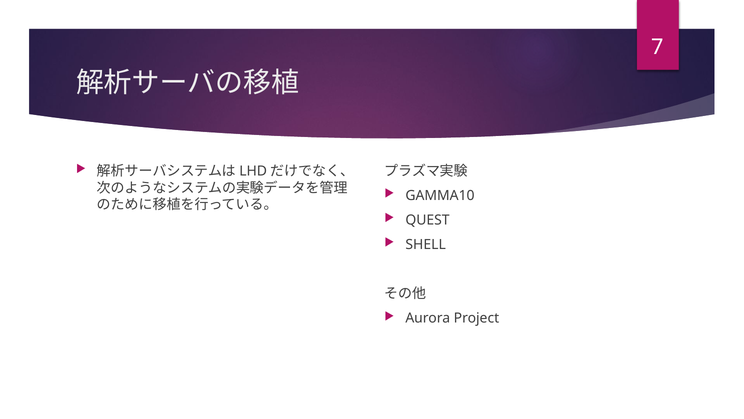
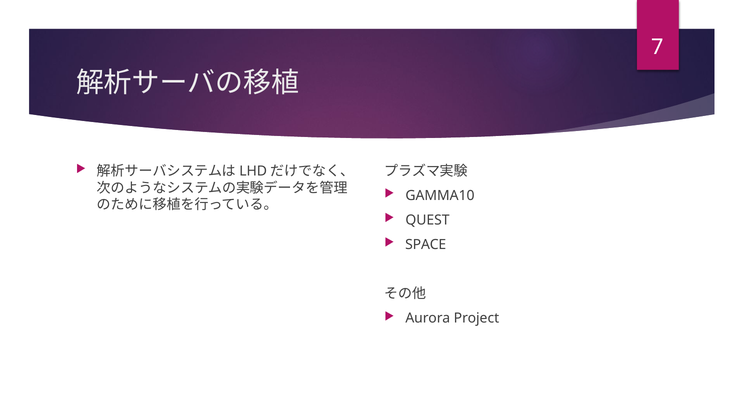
SHELL: SHELL -> SPACE (426, 244)
